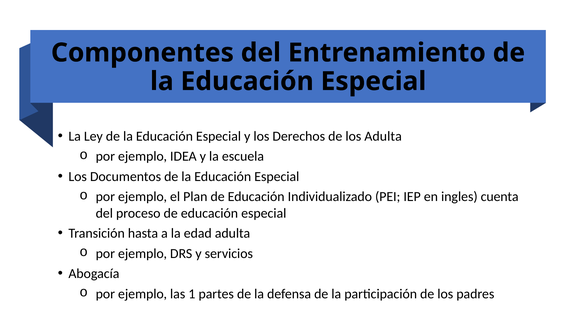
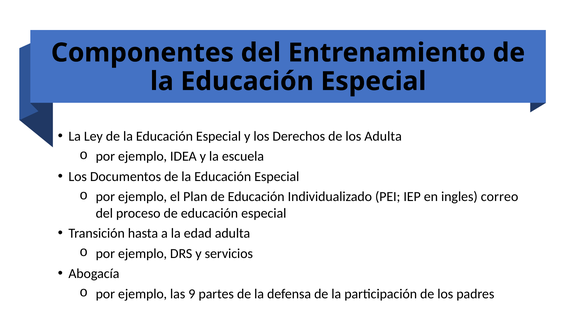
cuenta: cuenta -> correo (500, 197)
1: 1 -> 9 (192, 294)
